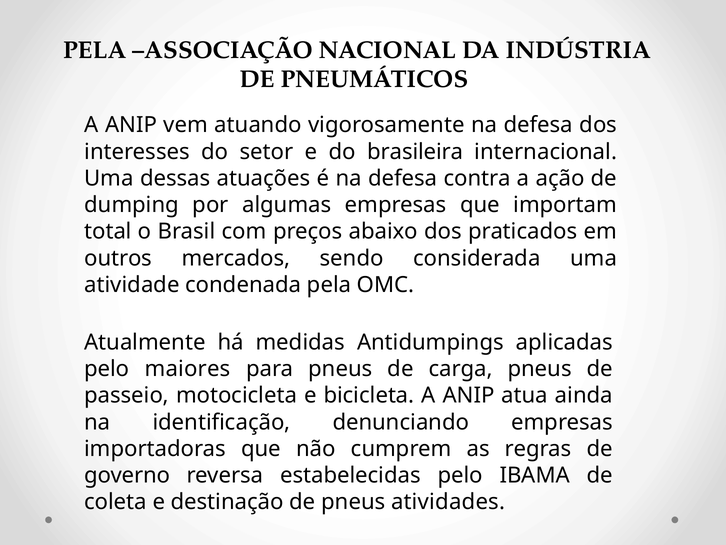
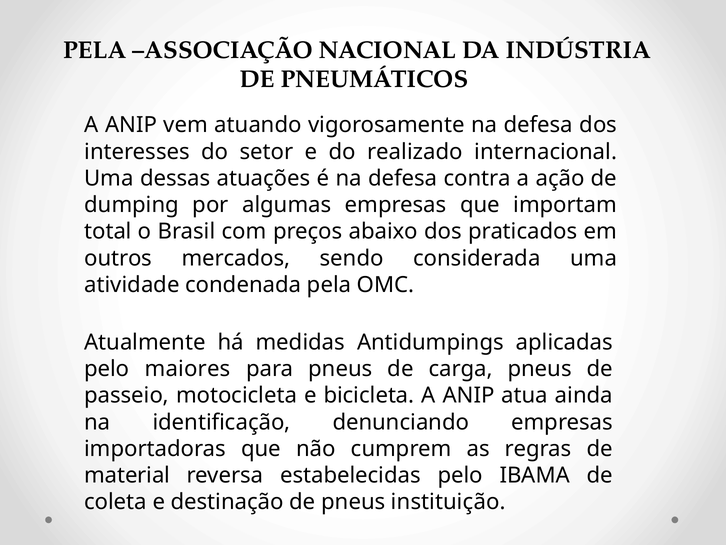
brasileira: brasileira -> realizado (415, 152)
governo: governo -> material (127, 475)
atividades: atividades -> instituição (448, 502)
